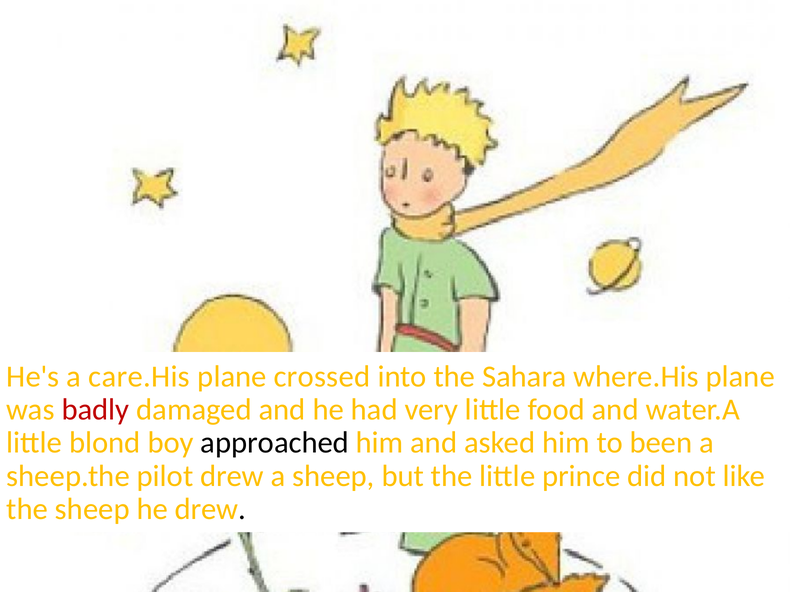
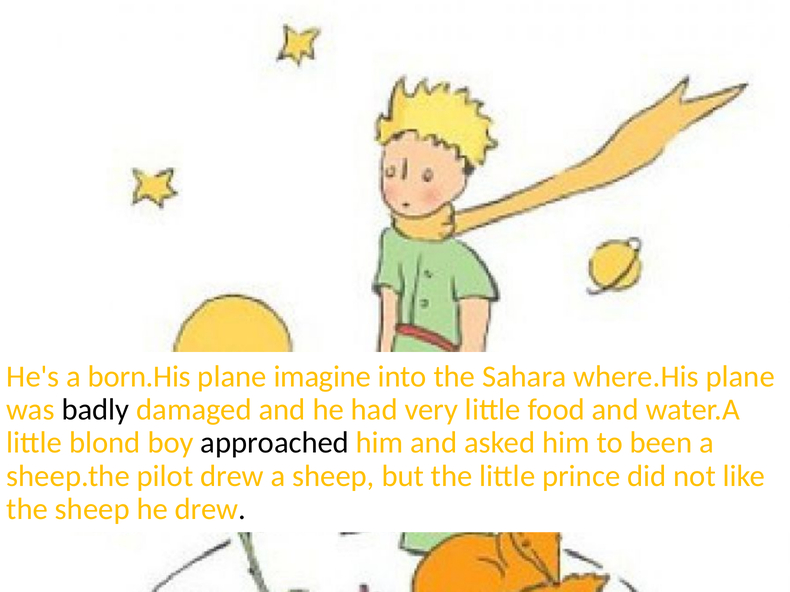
care.His: care.His -> born.His (139, 377)
crossed: crossed -> imagine (322, 377)
badly colour: red -> black (95, 410)
